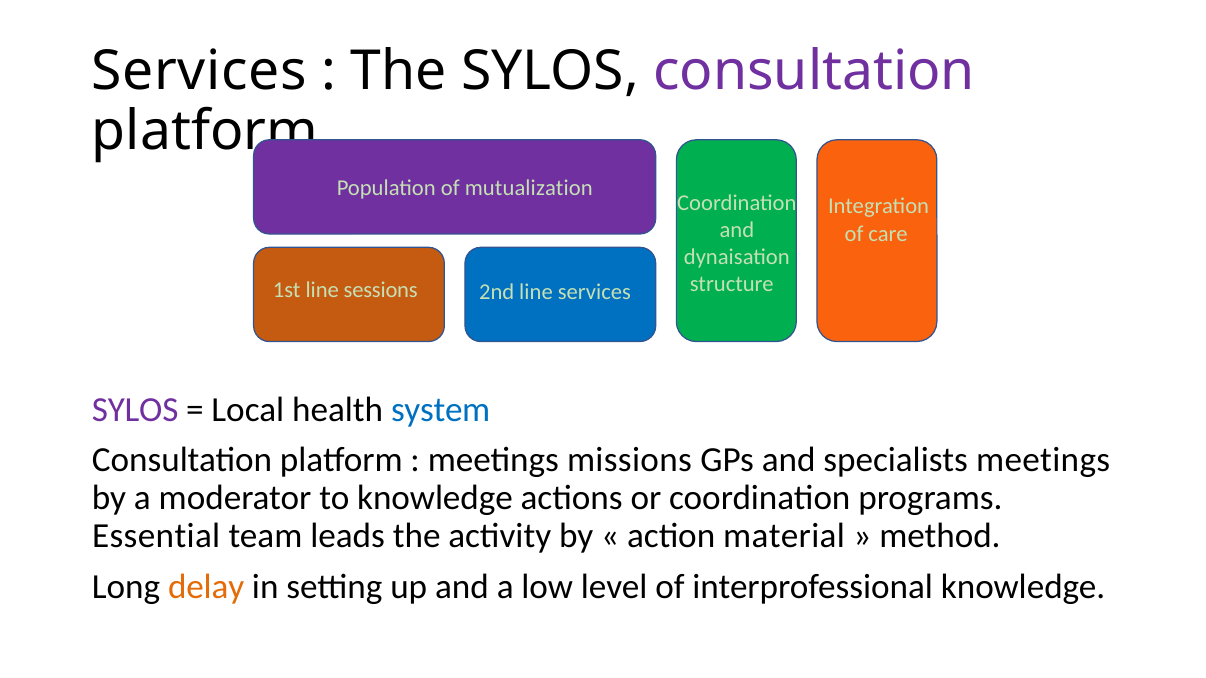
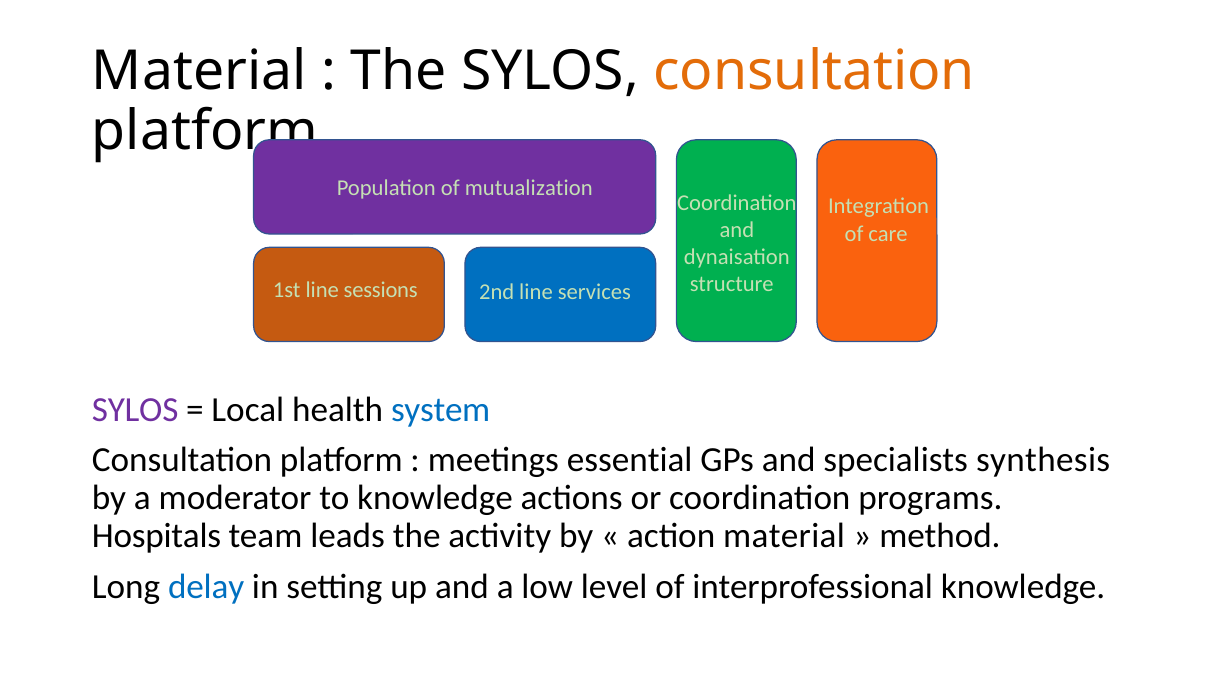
Services: Services -> Material (200, 71)
consultation colour: purple -> orange (814, 71)
missions: missions -> essential (630, 460)
specialists meetings: meetings -> synthesis (1043, 460)
Essential: Essential -> Hospitals (157, 536)
delay colour: orange -> blue (206, 587)
